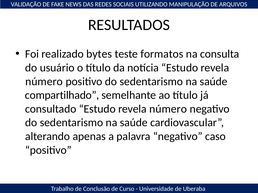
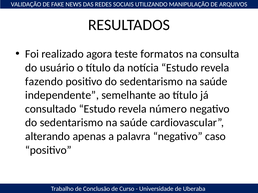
bytes: bytes -> agora (99, 54)
número: número -> fazendo (44, 82)
compartilhado: compartilhado -> independente (62, 95)
